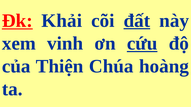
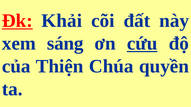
đất underline: present -> none (137, 21)
vinh: vinh -> sáng (65, 44)
hoàng: hoàng -> quyền (164, 67)
